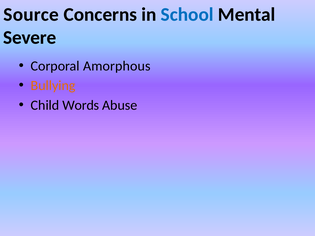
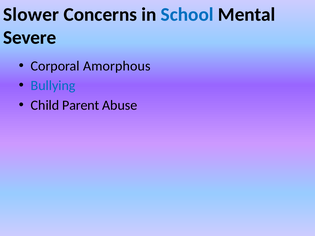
Source: Source -> Slower (31, 14)
Bullying colour: orange -> blue (53, 86)
Words: Words -> Parent (81, 105)
